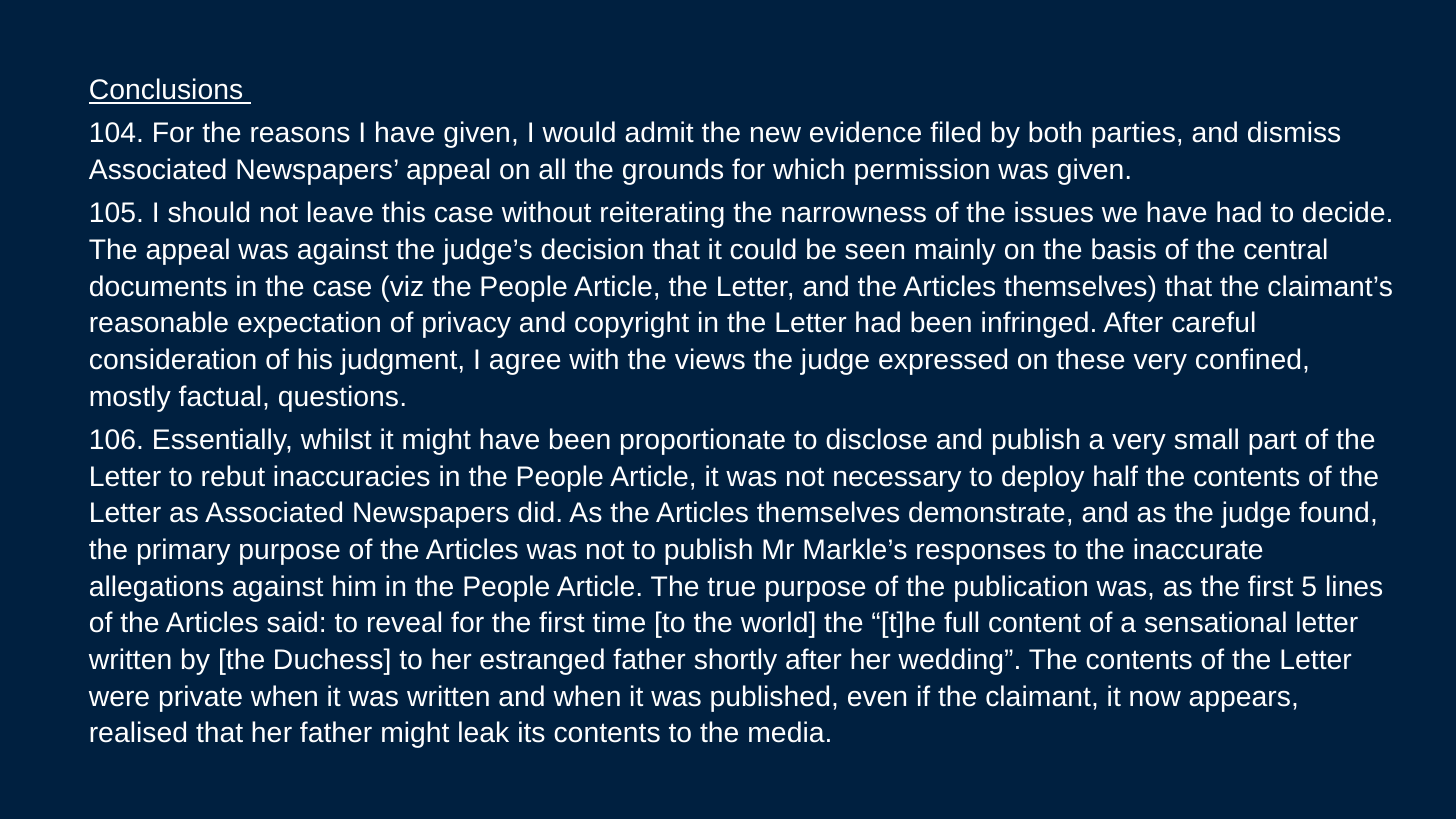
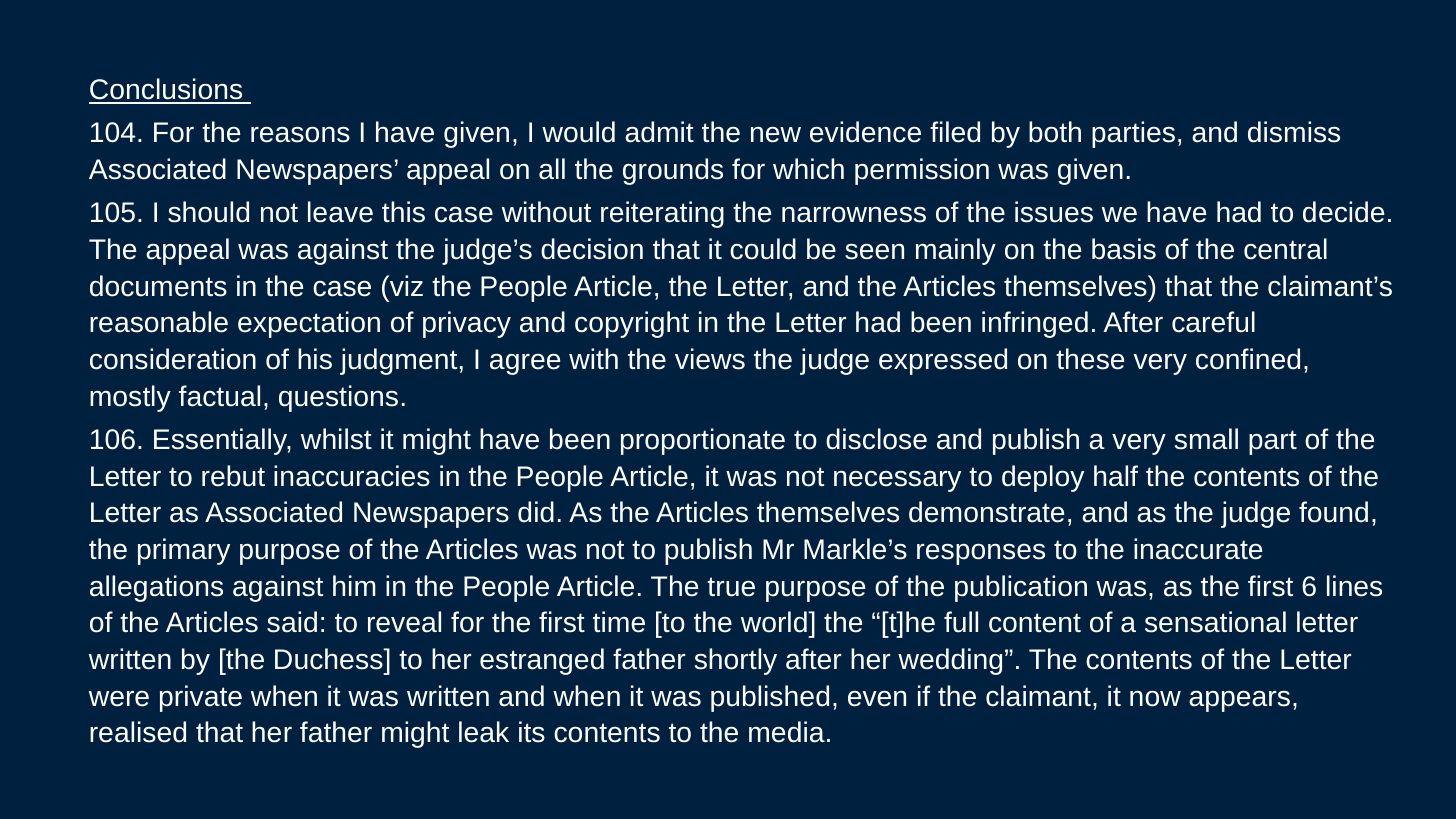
5: 5 -> 6 (1309, 587)
